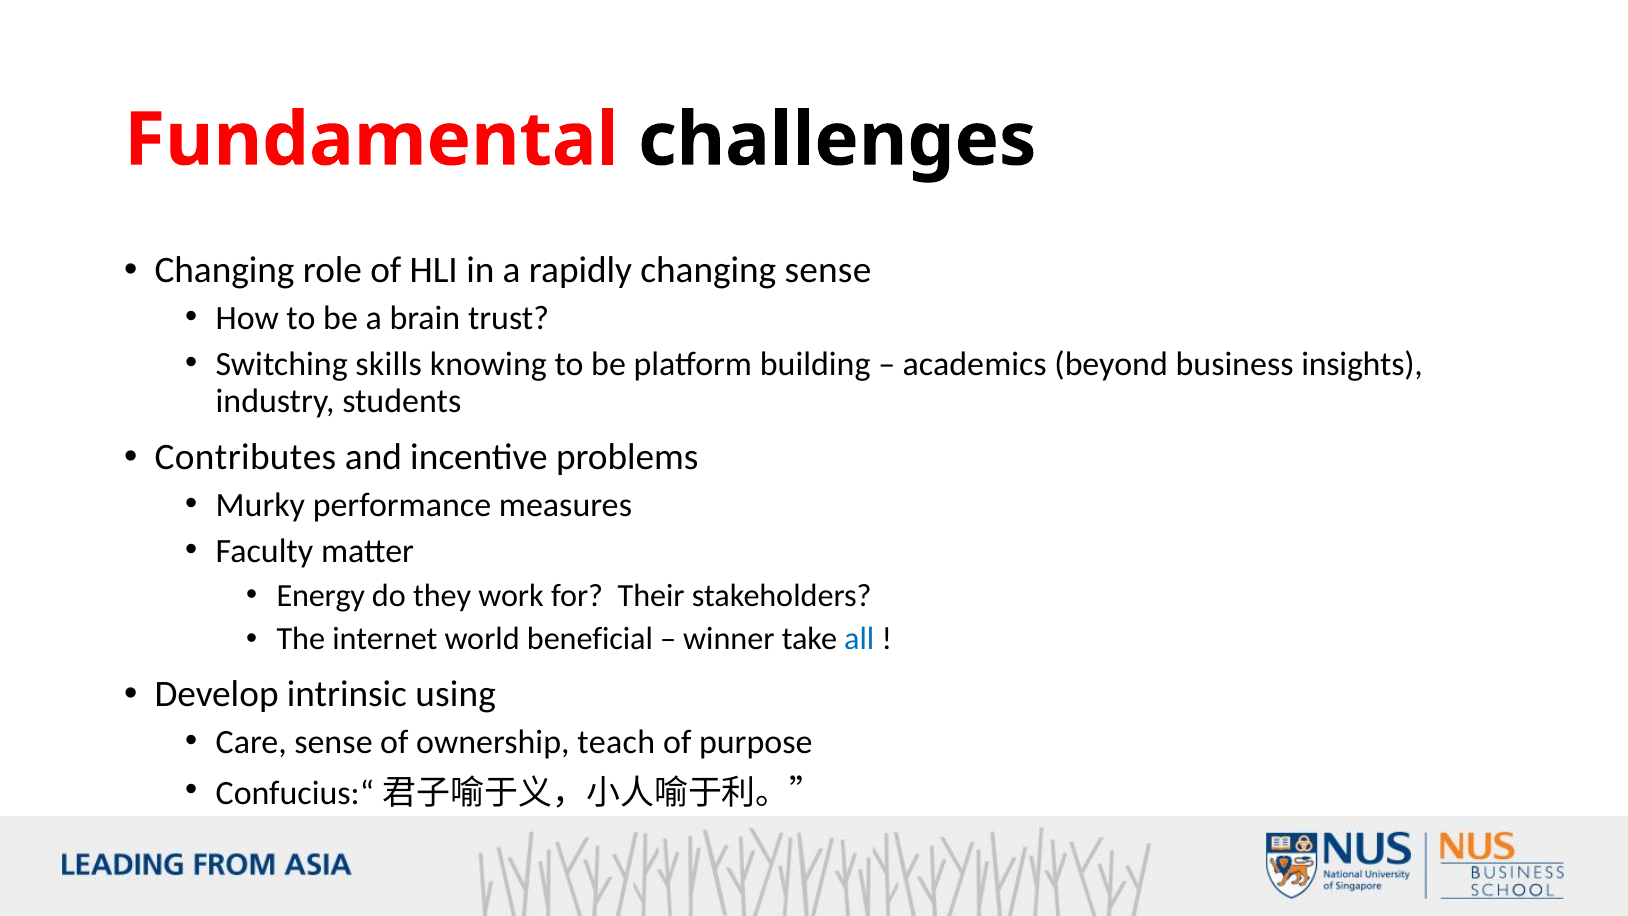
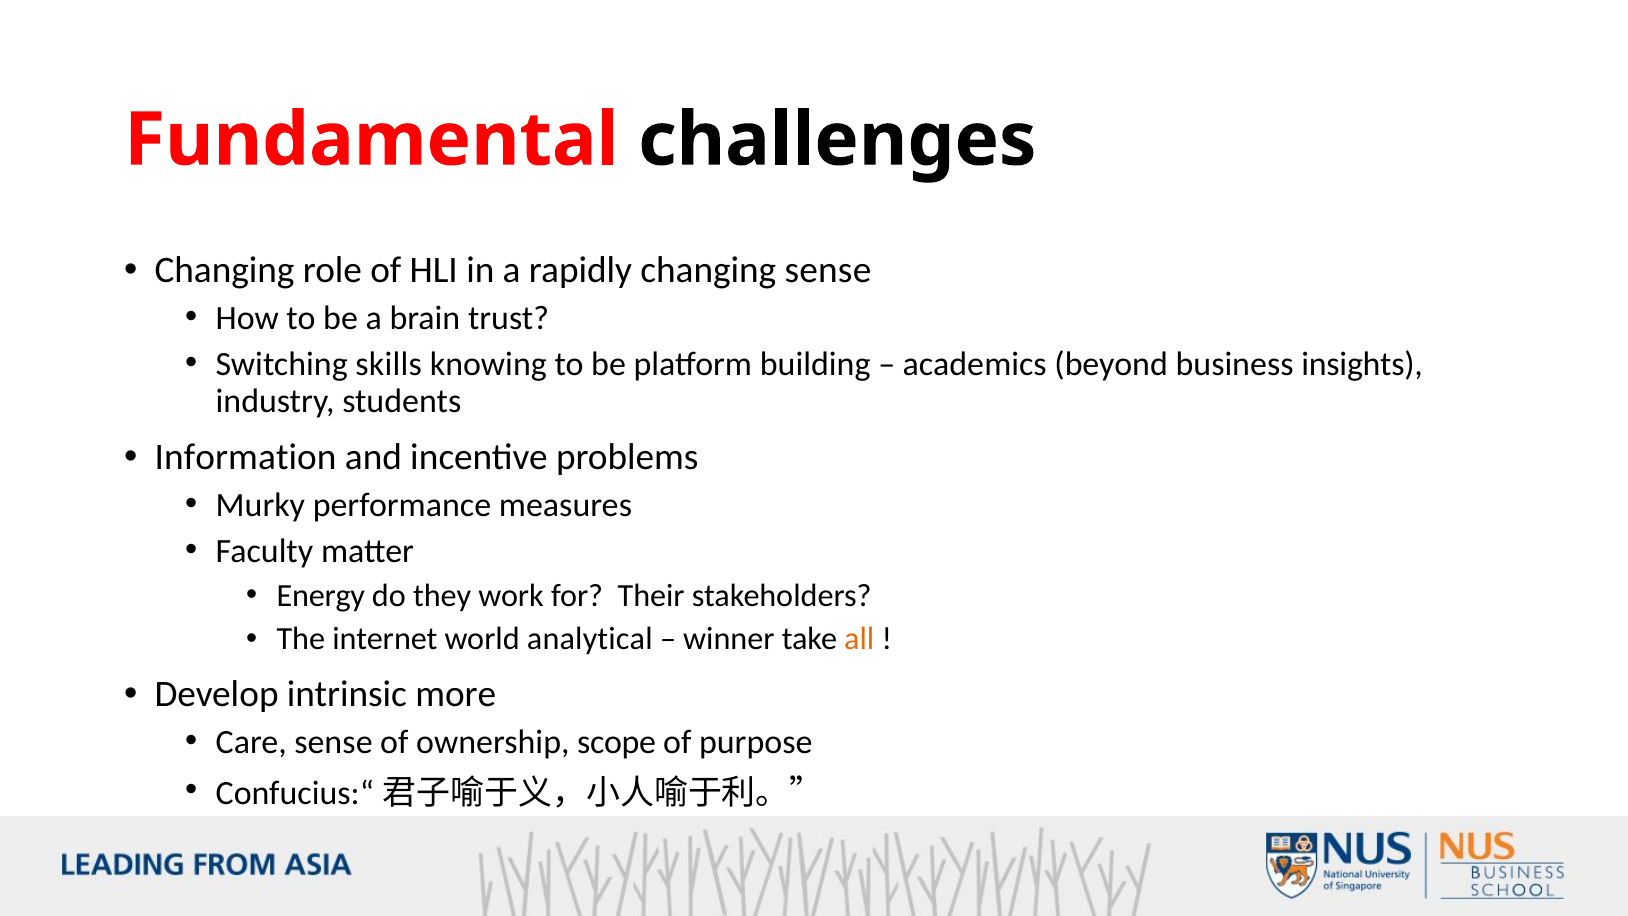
Contributes: Contributes -> Information (246, 457)
beneficial: beneficial -> analytical (590, 639)
all colour: blue -> orange (859, 639)
using: using -> more (456, 694)
teach: teach -> scope (617, 742)
